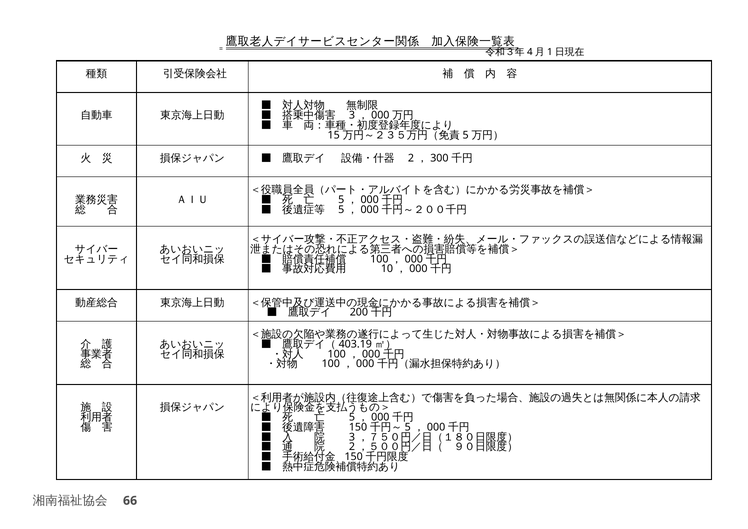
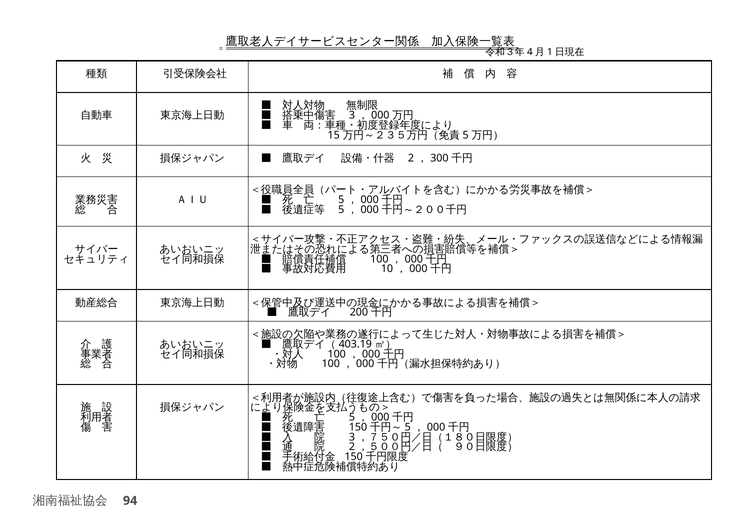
66: 66 -> 94 (130, 501)
